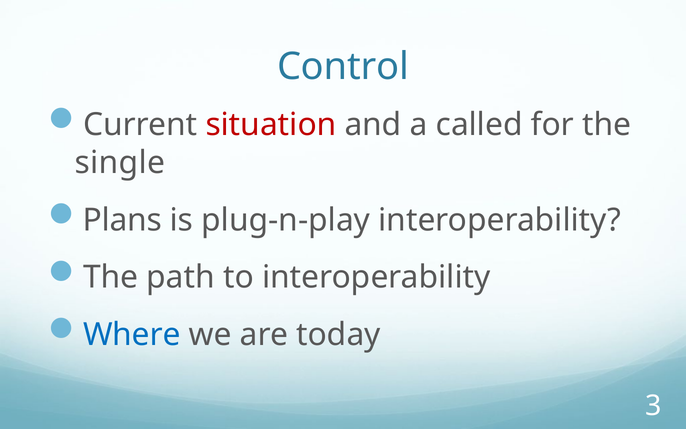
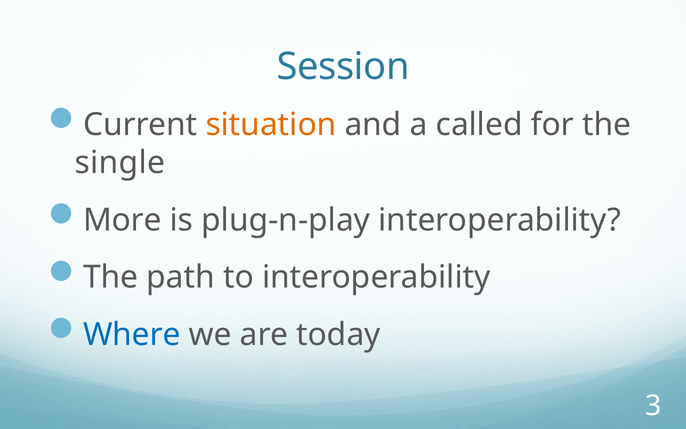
Control: Control -> Session (343, 67)
situation colour: red -> orange (271, 125)
Plans: Plans -> More (122, 220)
